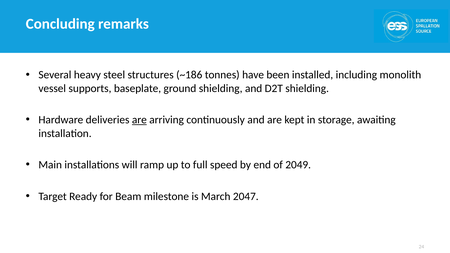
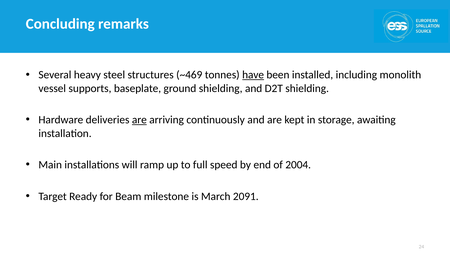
~186: ~186 -> ~469 (189, 75)
have underline: none -> present (253, 75)
2049: 2049 -> 2004 (298, 165)
2047: 2047 -> 2091 (246, 196)
